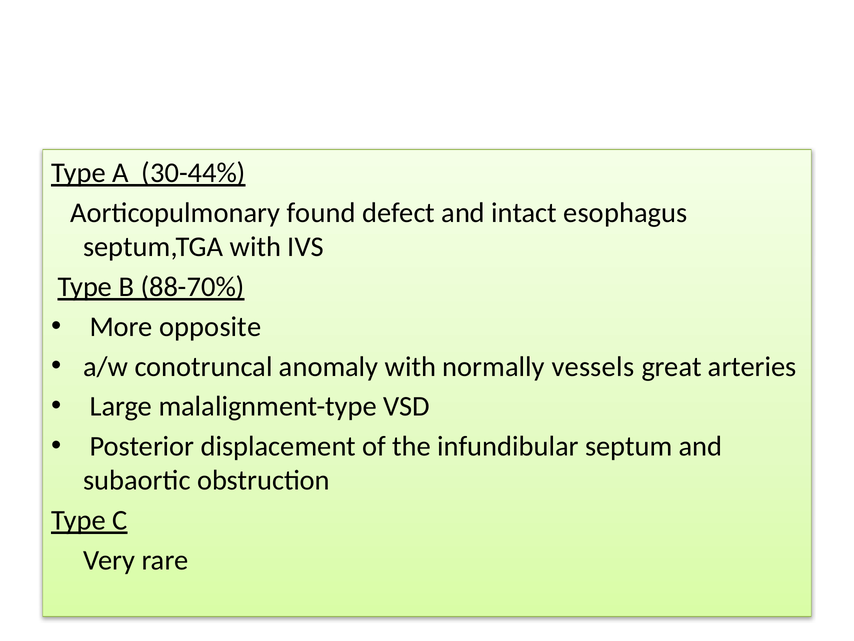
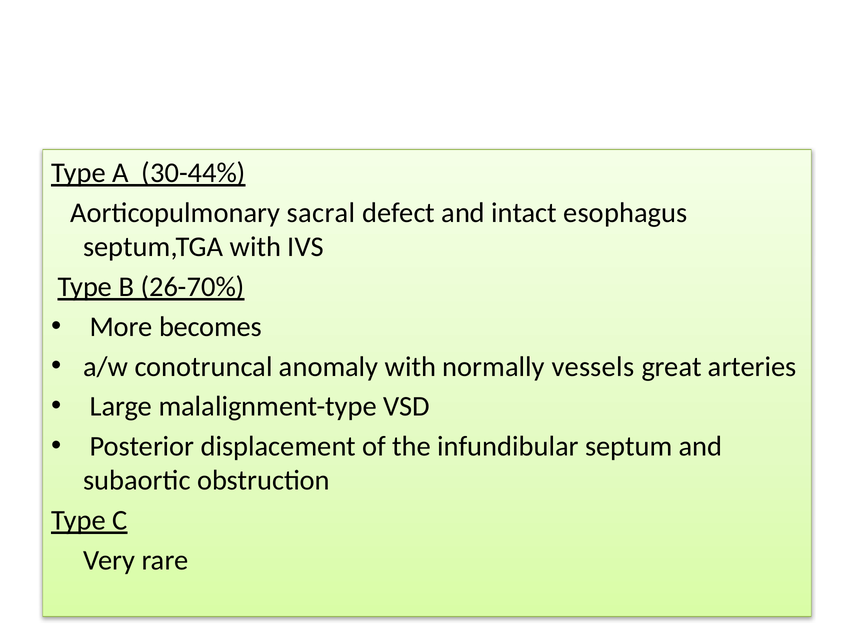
found: found -> sacral (321, 213)
88-70%: 88-70% -> 26-70% (193, 287)
opposite: opposite -> becomes (210, 326)
